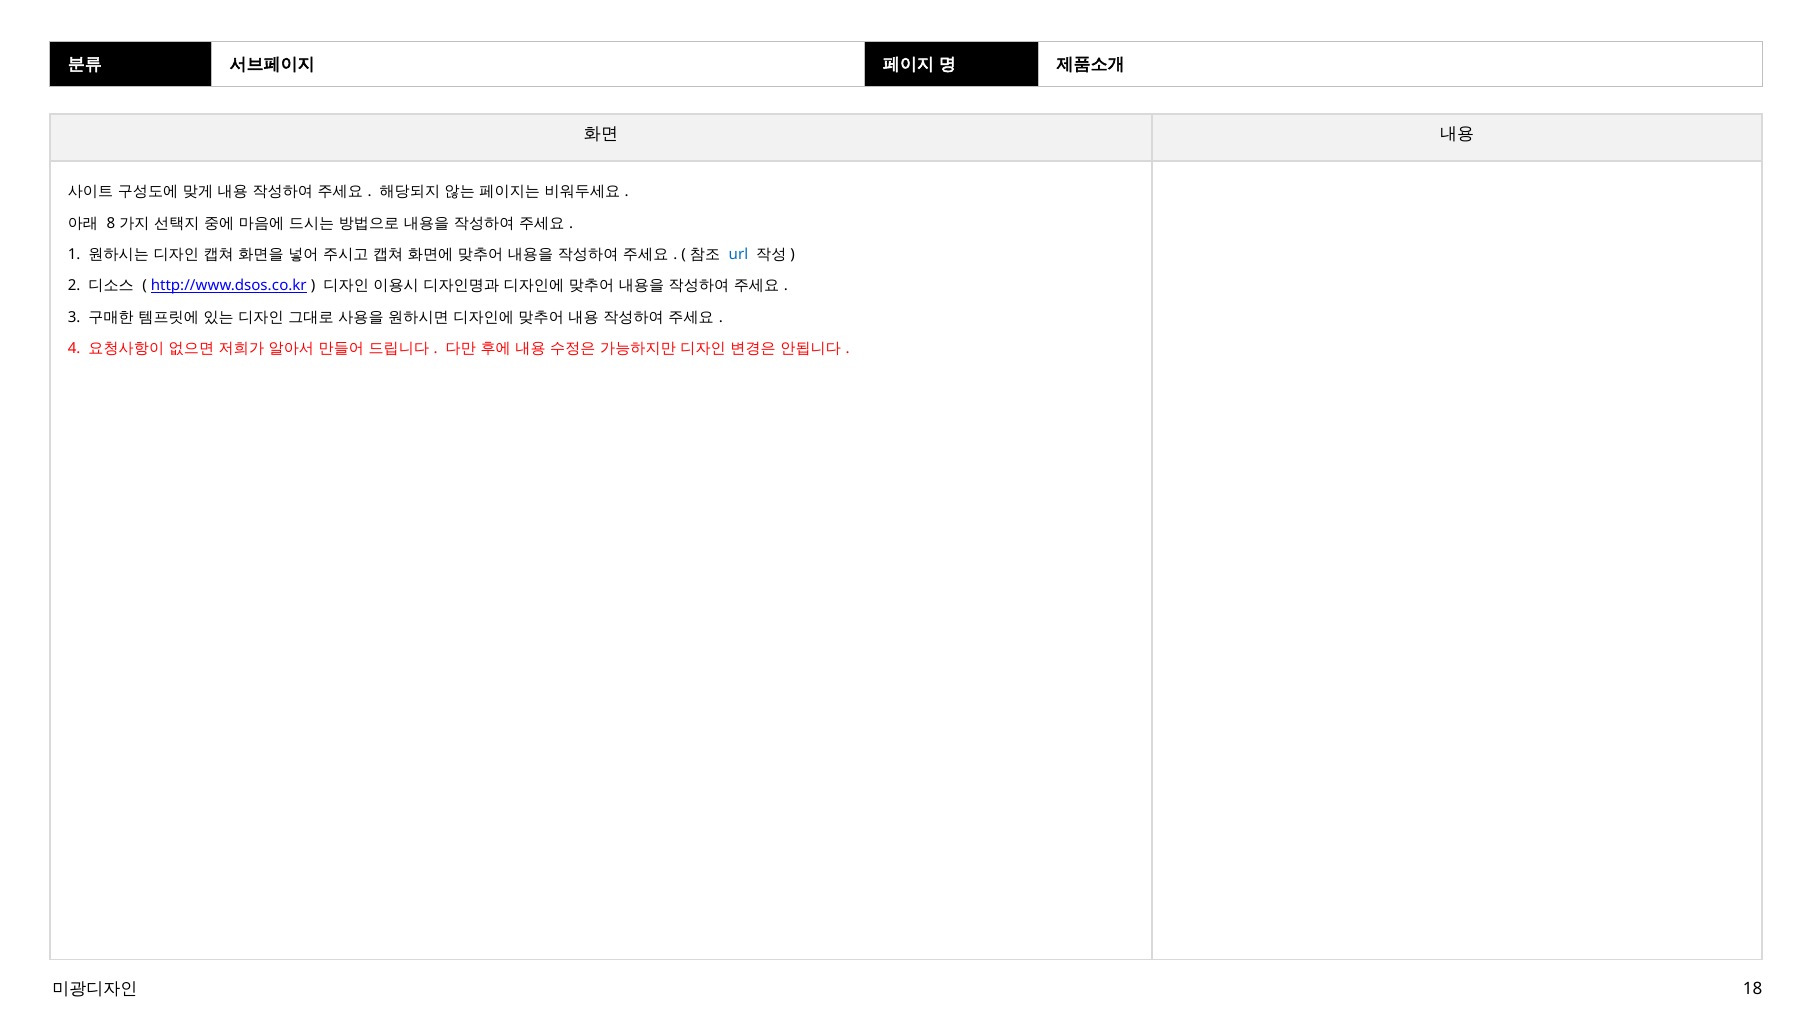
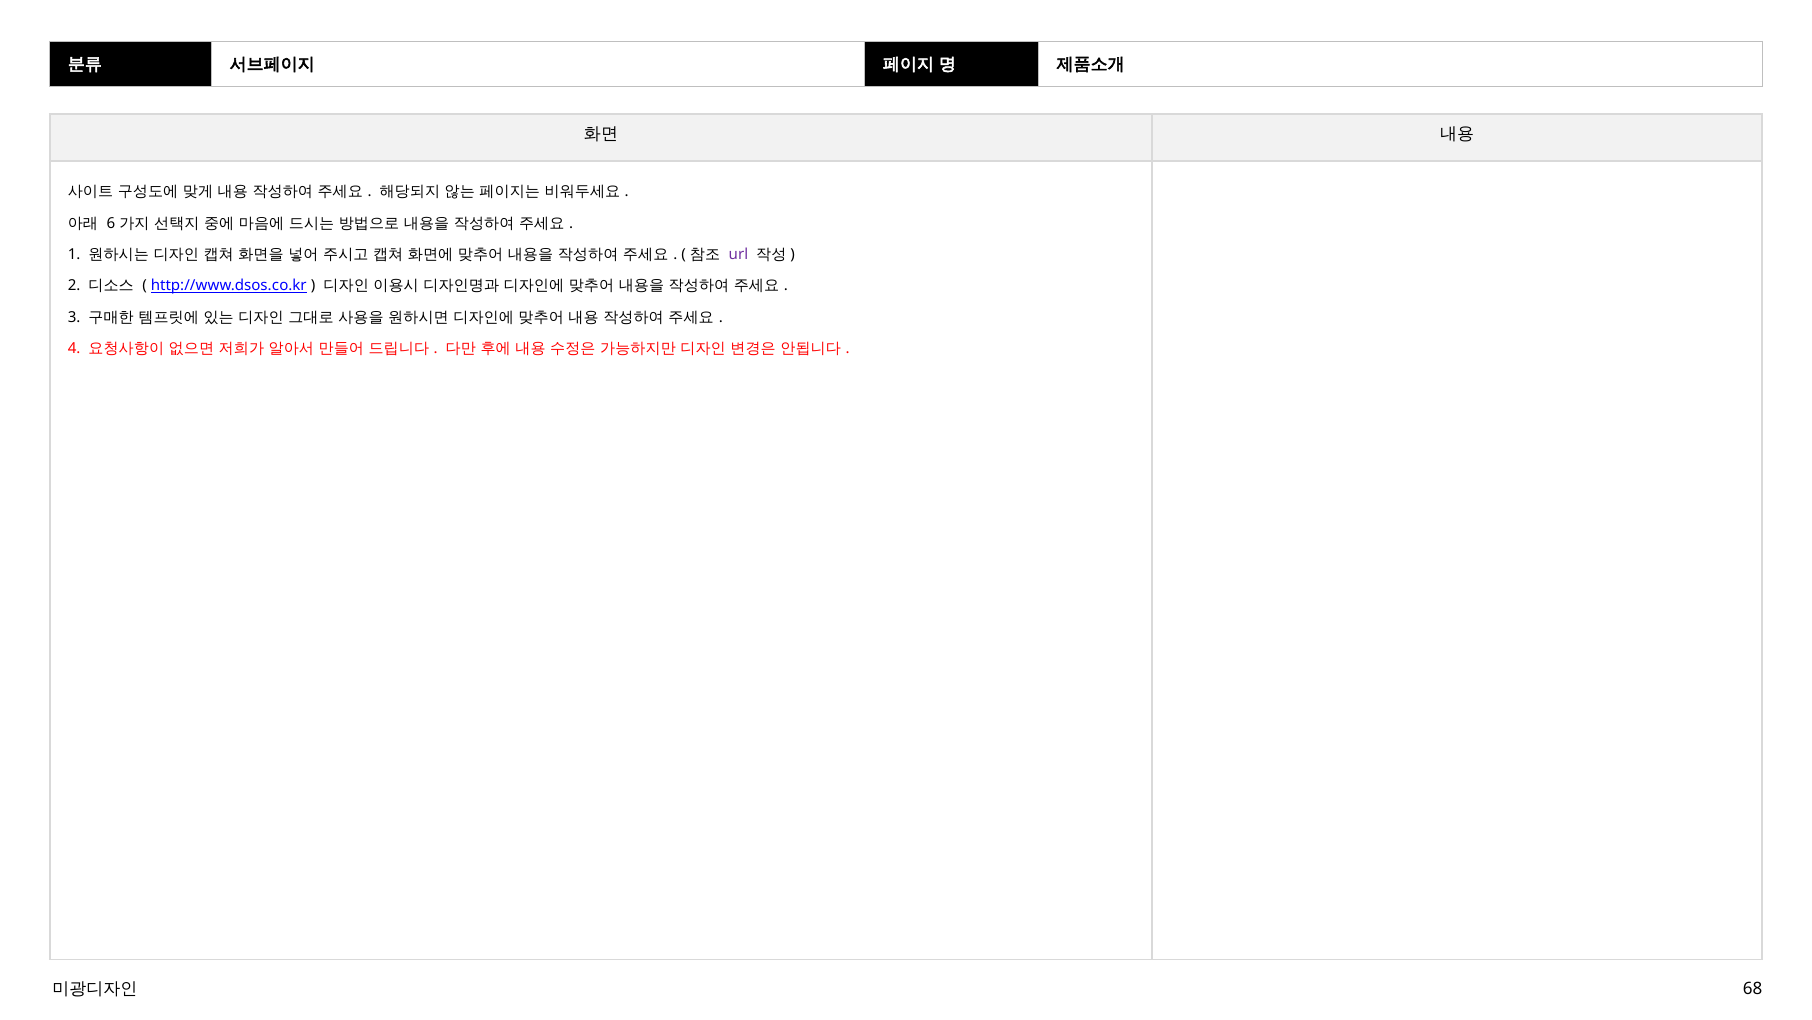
8: 8 -> 6 (111, 223)
url colour: blue -> purple (738, 254)
18: 18 -> 68 (1753, 988)
